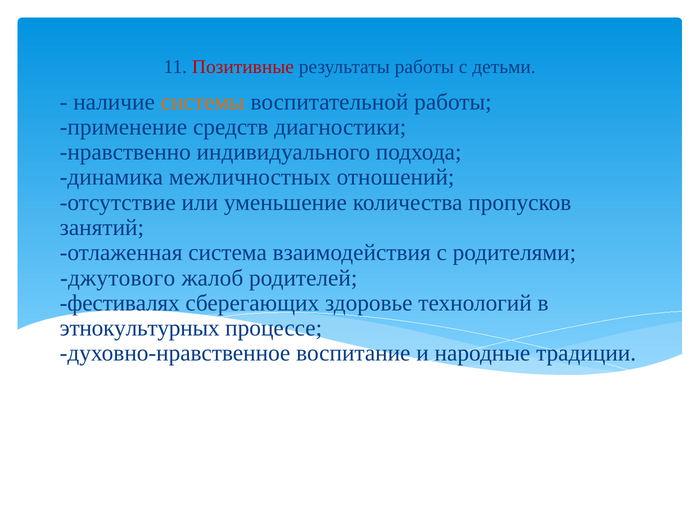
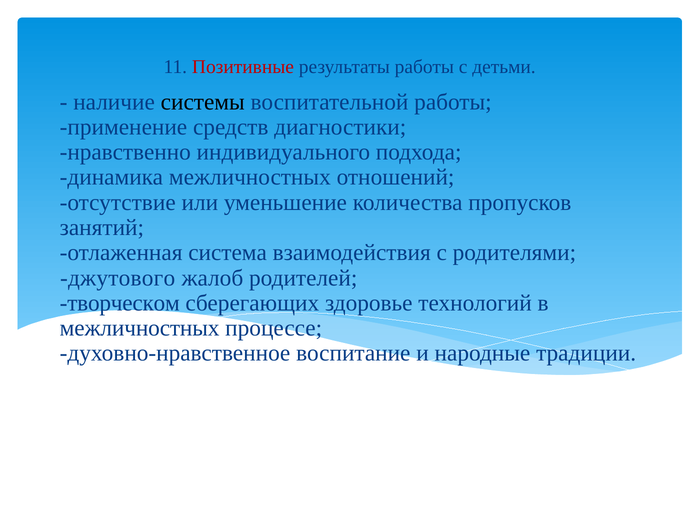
системы colour: orange -> black (203, 102)
фестивалях: фестивалях -> творческом (120, 303)
этнокультурных: этнокультурных -> межличностных (140, 328)
